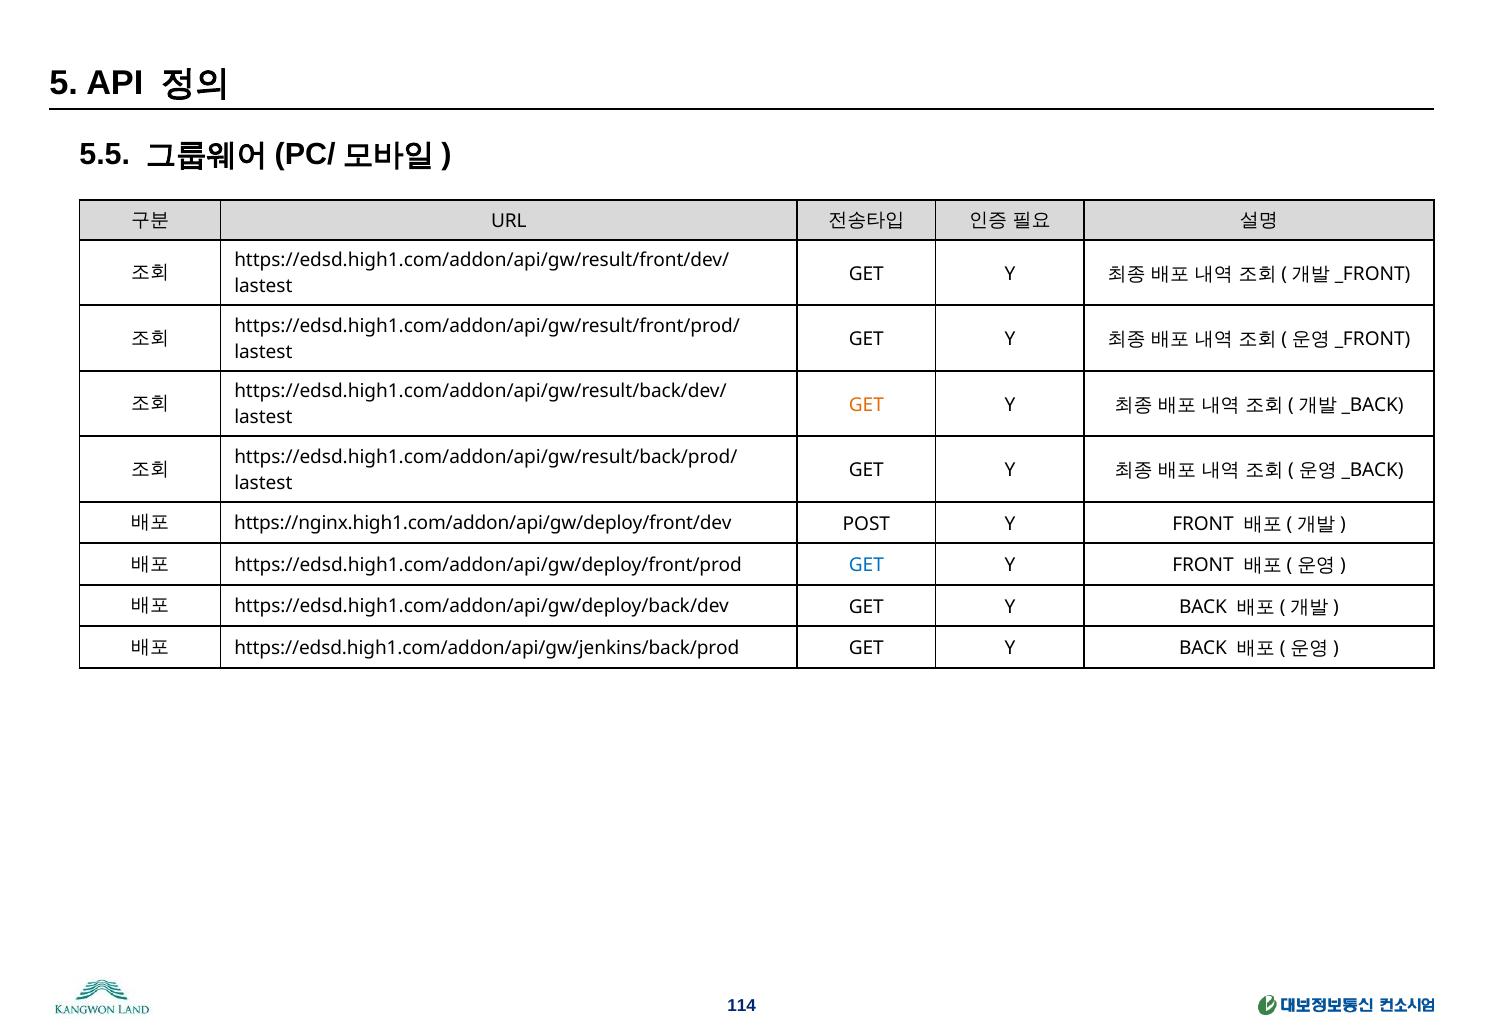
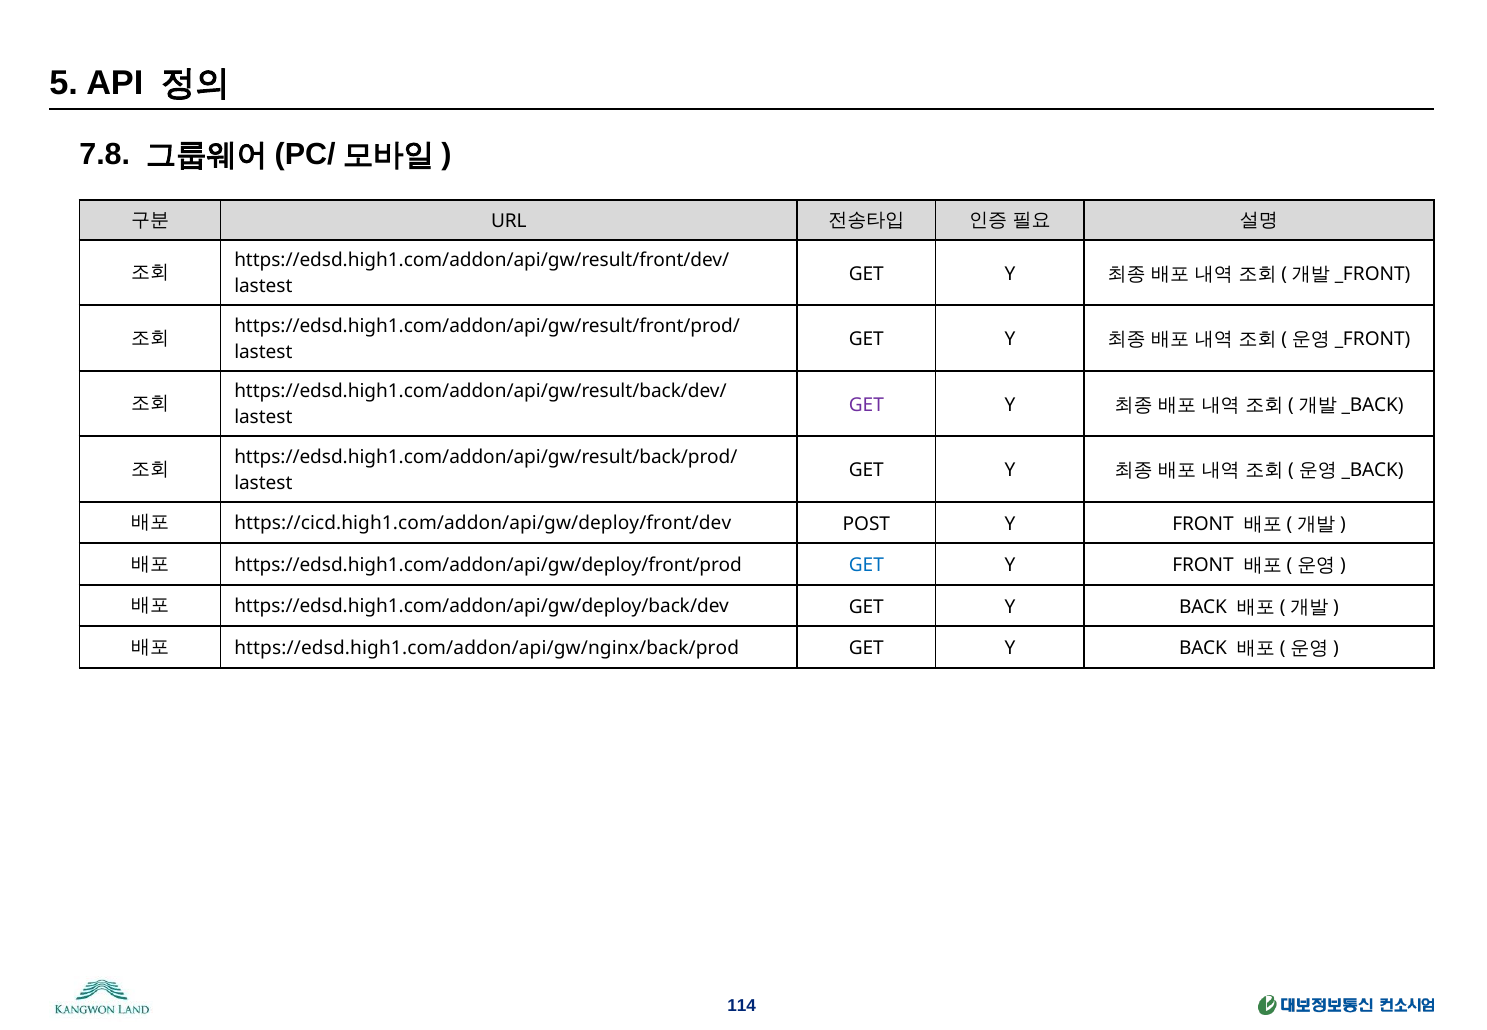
5.5: 5.5 -> 7.8 (105, 155)
GET colour: orange -> purple (866, 405)
https://nginx.high1.com/addon/api/gw/deploy/front/dev: https://nginx.high1.com/addon/api/gw/deploy/front/dev -> https://cicd.high1.com/addon/api/gw/deploy/front/dev (483, 523)
https://edsd.high1.com/addon/api/gw/jenkins/back/prod: https://edsd.high1.com/addon/api/gw/jenkins/back/prod -> https://edsd.high1.com/addon/api/gw/nginx/back/prod (487, 648)
